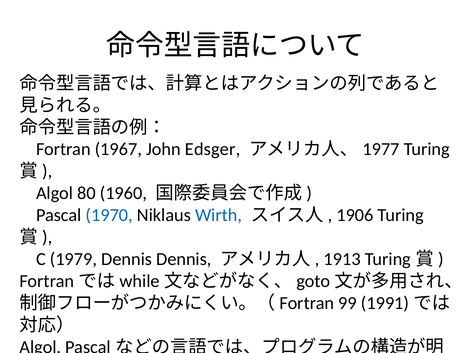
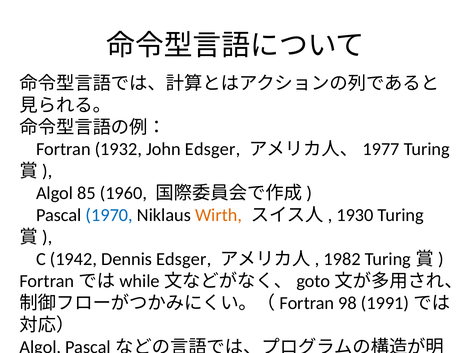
1967: 1967 -> 1932 (118, 149)
80: 80 -> 85 (86, 193)
Wirth colour: blue -> orange (219, 215)
1906: 1906 -> 1930 (355, 215)
1979: 1979 -> 1942 (73, 259)
Dennis Dennis: Dennis -> Edsger (184, 259)
1913: 1913 -> 1982 (342, 259)
99: 99 -> 98 (348, 303)
